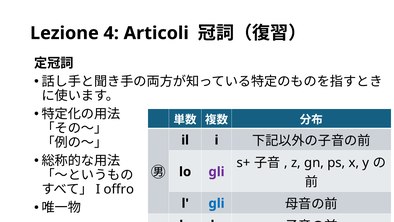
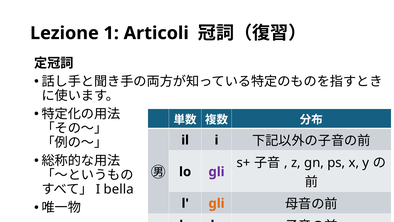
4: 4 -> 1 (111, 33)
offro: offro -> bella (119, 189)
gli colour: blue -> orange (217, 203)
